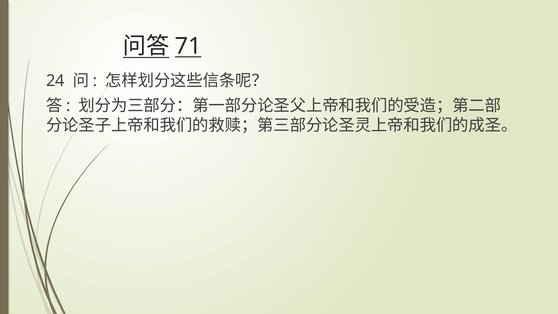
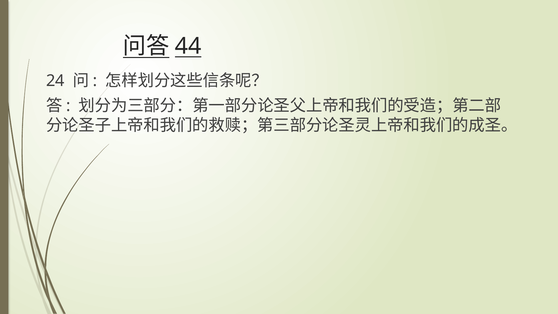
71: 71 -> 44 (188, 46)
